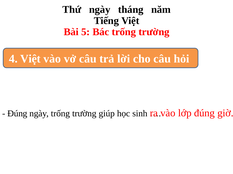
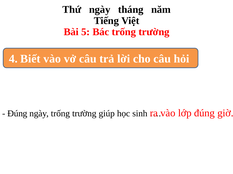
4 Việt: Việt -> Biết (30, 59)
